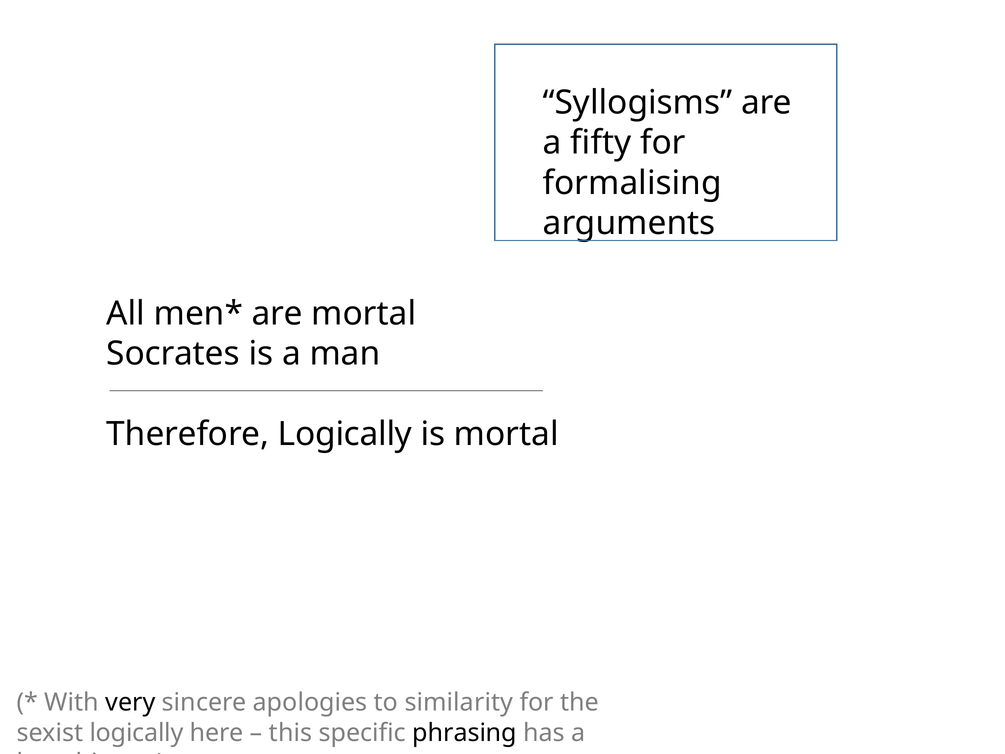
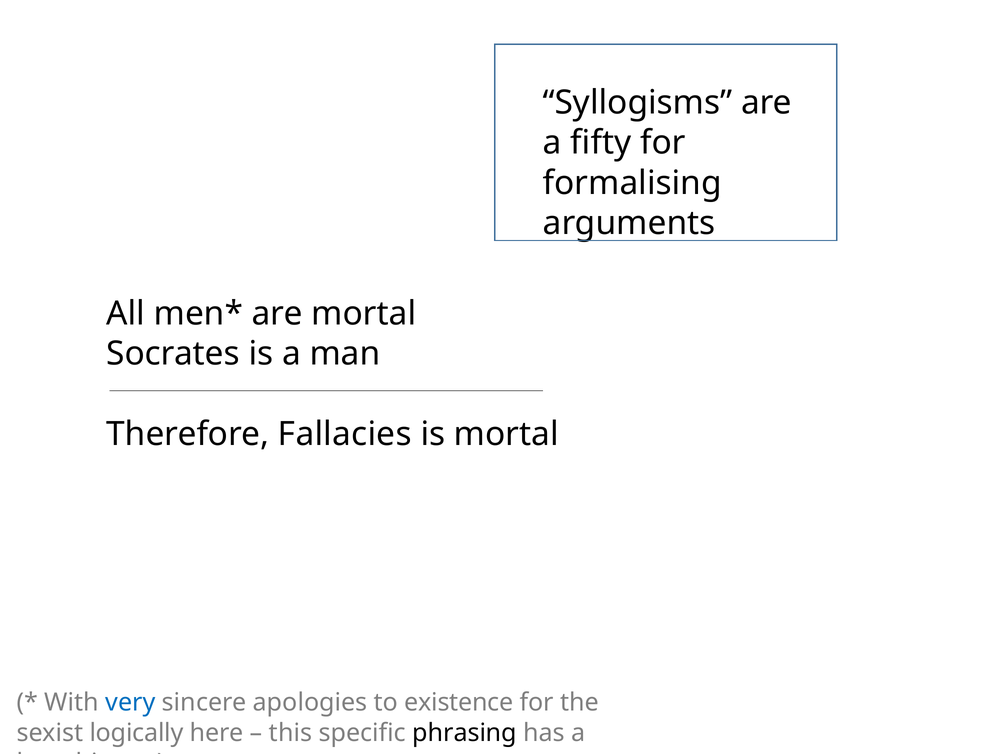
Therefore Logically: Logically -> Fallacies (345, 434)
very colour: black -> blue (130, 702)
similarity: similarity -> existence (459, 702)
